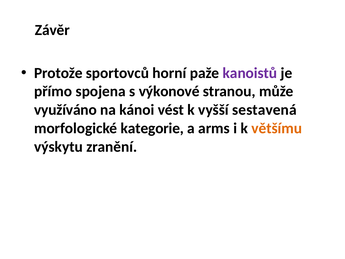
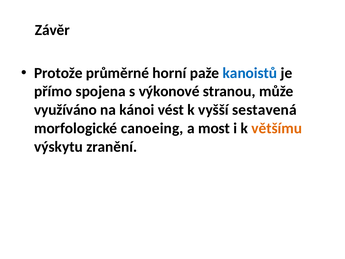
sportovců: sportovců -> průměrné (117, 73)
kanoistů colour: purple -> blue (250, 73)
kategorie: kategorie -> canoeing (152, 128)
arms: arms -> most (214, 128)
